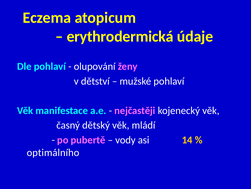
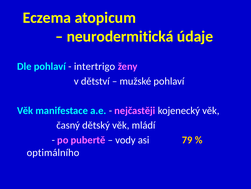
erythrodermická: erythrodermická -> neurodermitická (120, 36)
olupování: olupování -> intertrigo (95, 66)
14: 14 -> 79 (187, 139)
